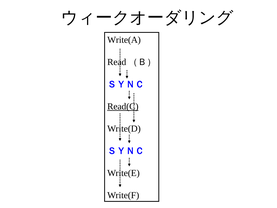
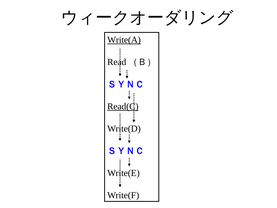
Write(A underline: none -> present (124, 40)
